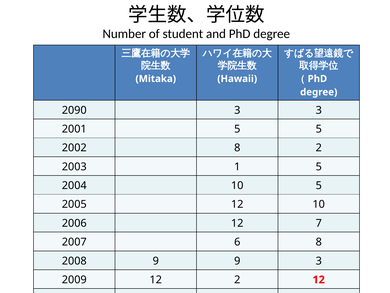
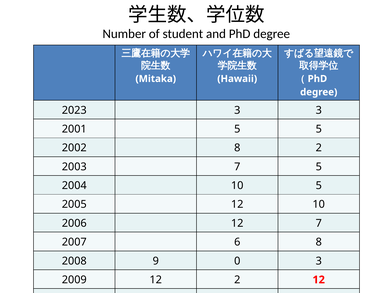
2090: 2090 -> 2023 (74, 110)
2003 1: 1 -> 7 (237, 166)
9 9: 9 -> 0 (237, 260)
